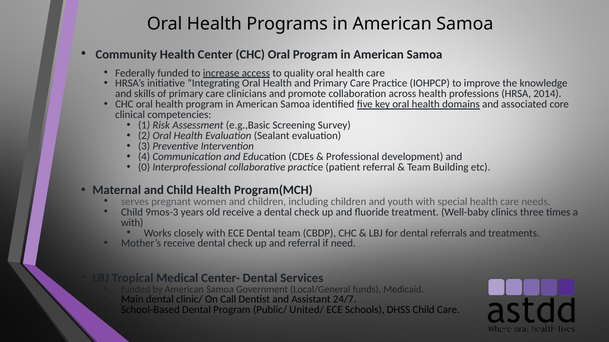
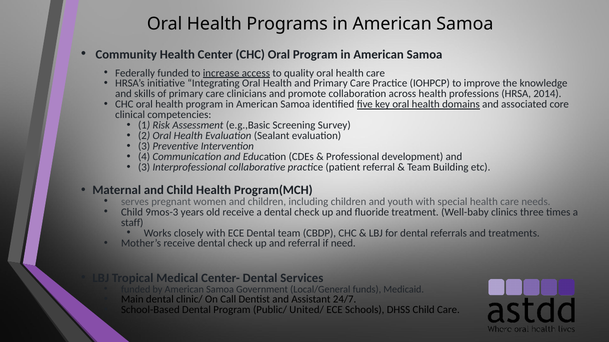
0: 0 -> 3 (144, 167)
with: with -> staff (132, 223)
